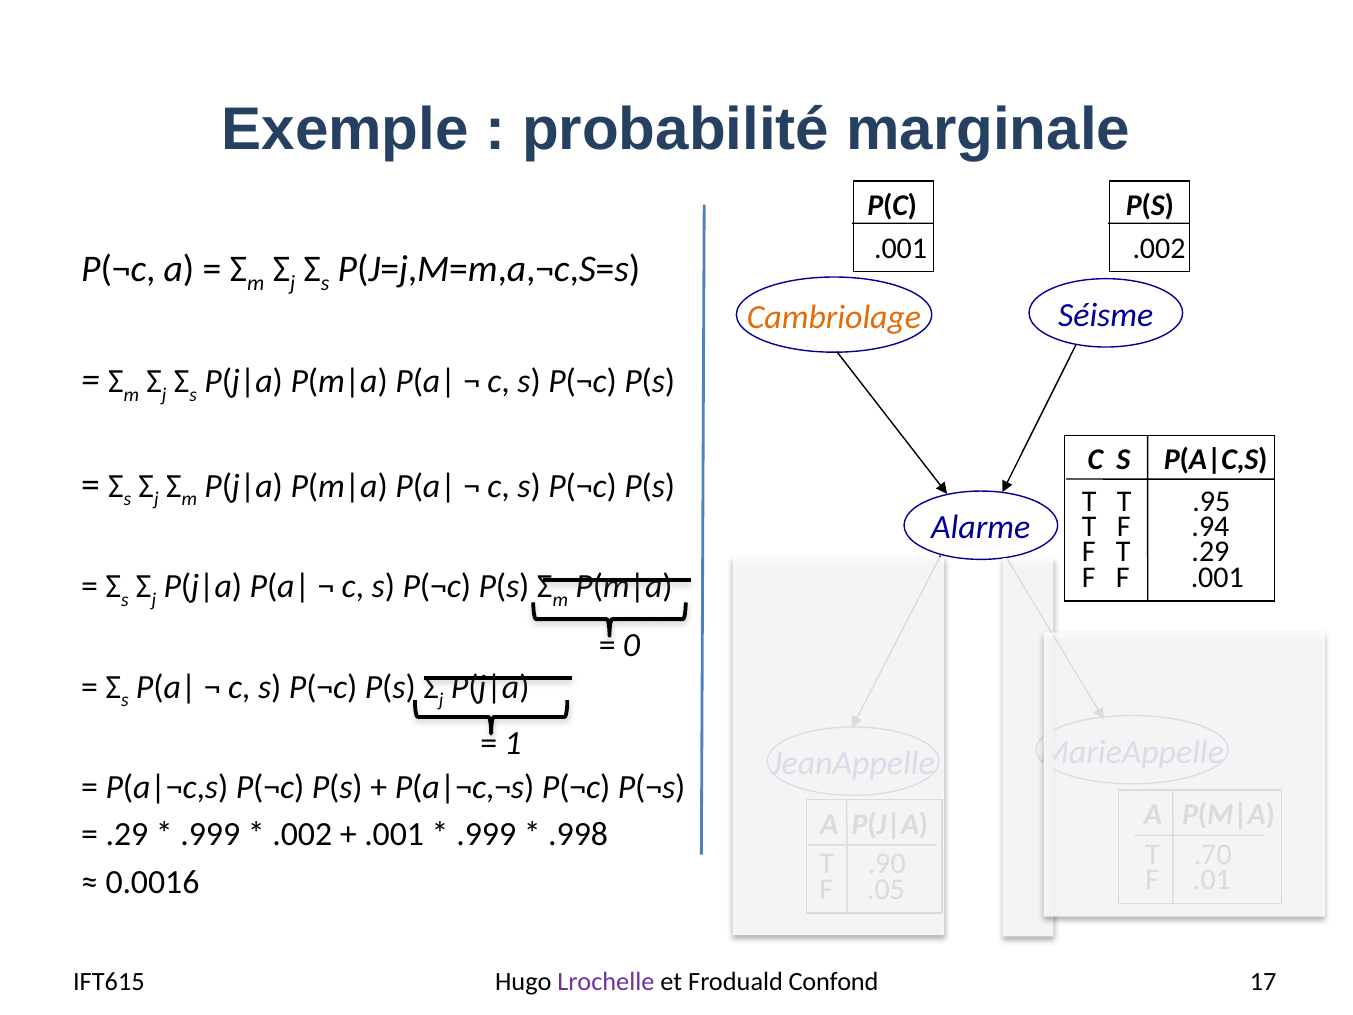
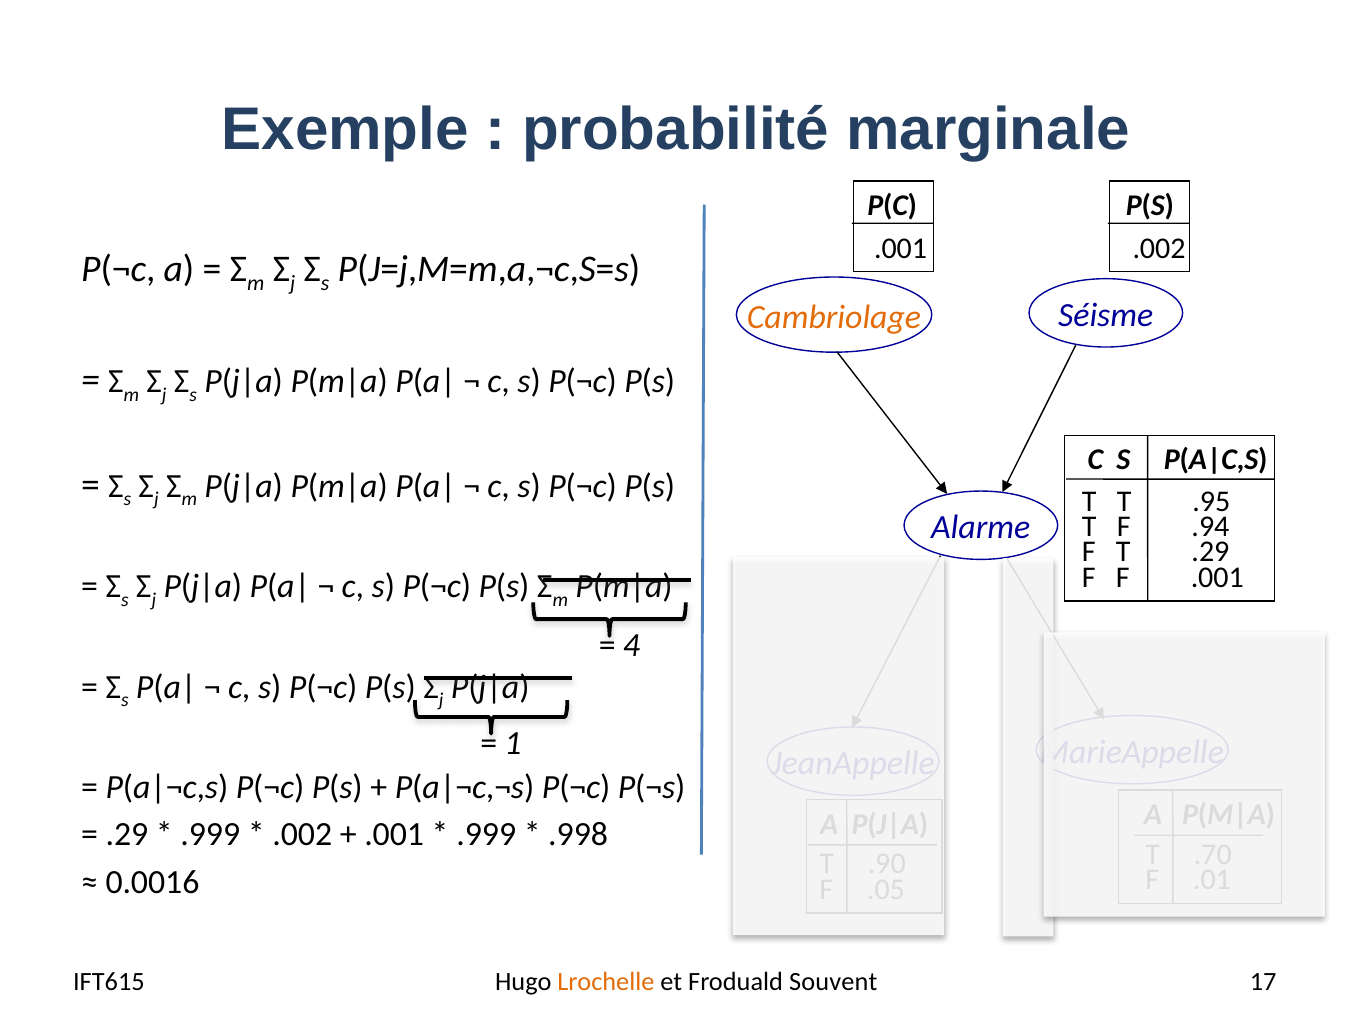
0: 0 -> 4 (631, 646)
Lrochelle colour: purple -> orange (606, 982)
Confond: Confond -> Souvent (833, 982)
